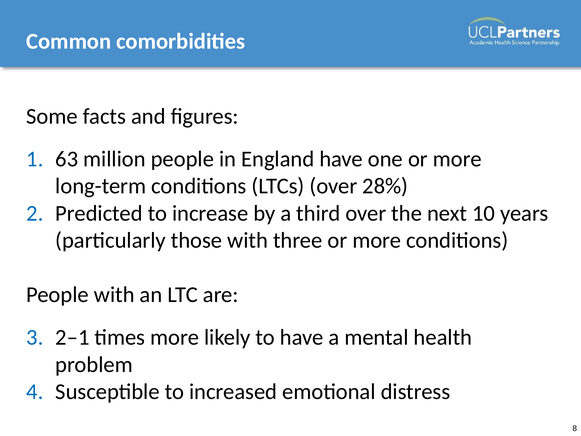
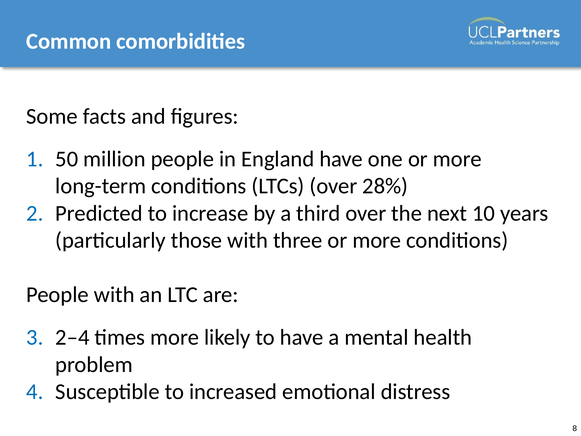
63: 63 -> 50 (67, 159)
2–1: 2–1 -> 2–4 (72, 337)
